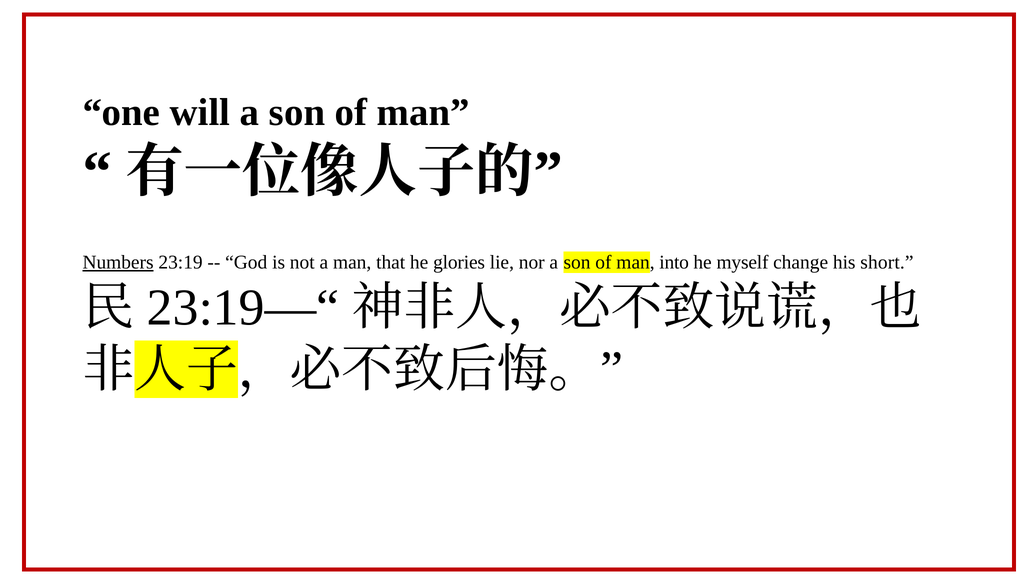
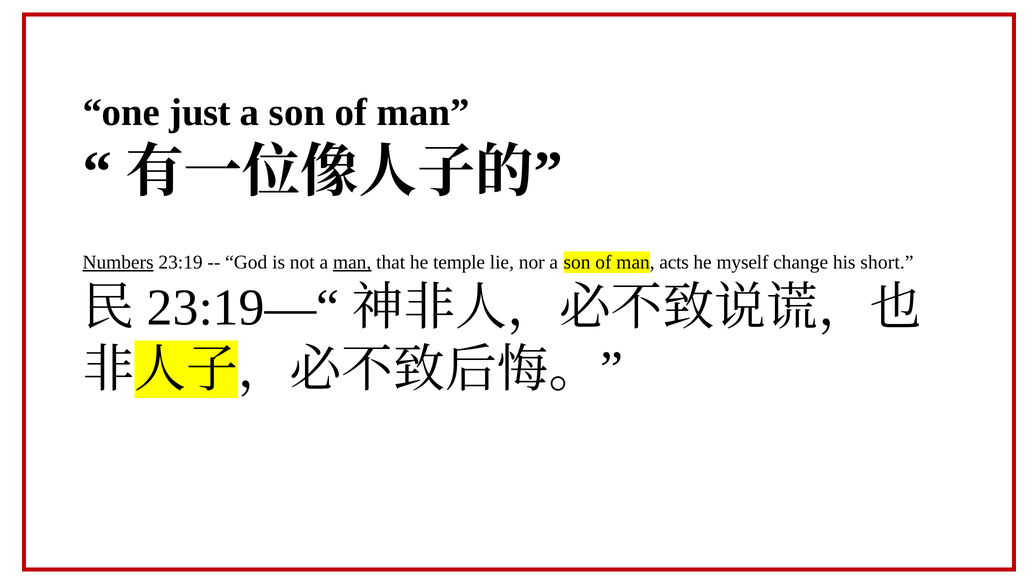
will: will -> just (200, 112)
man underline: none -> present (352, 262)
glories: glories -> temple (459, 262)
into: into -> acts (674, 262)
